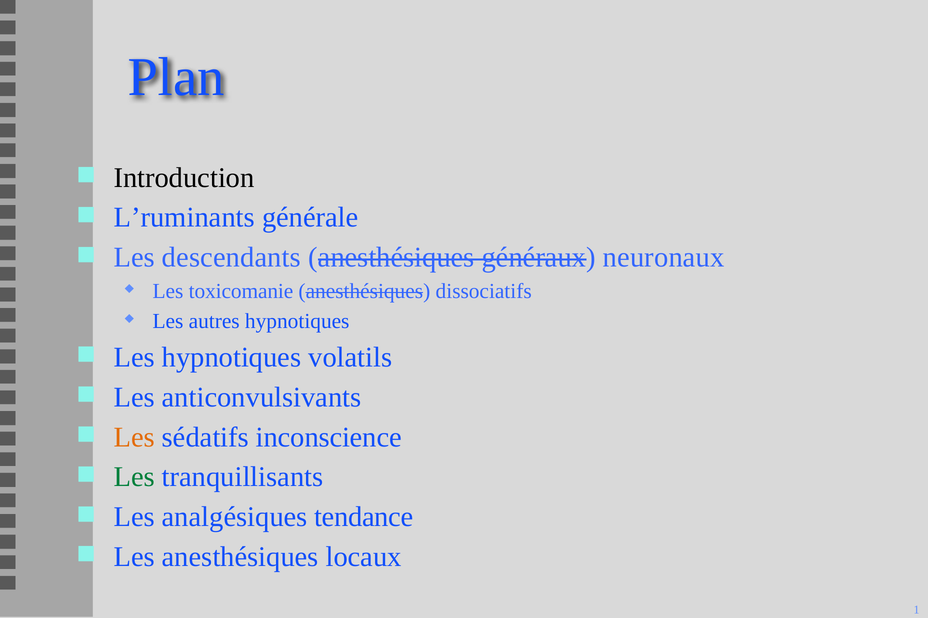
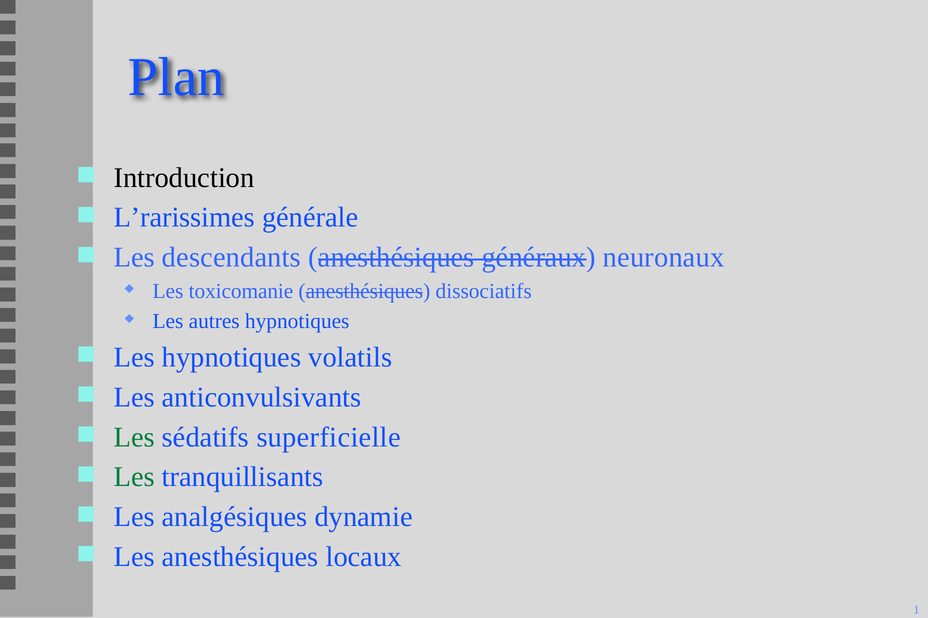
L’ruminants: L’ruminants -> L’rarissimes (184, 218)
Les colour: orange -> green (134, 437)
inconscience: inconscience -> superficielle (329, 437)
tendance: tendance -> dynamie (364, 517)
